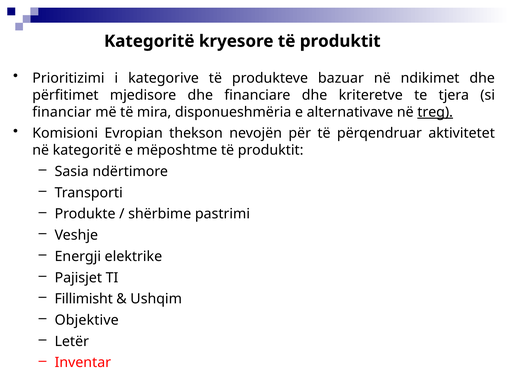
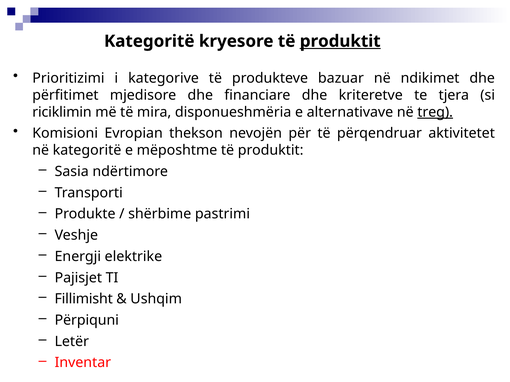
produktit underline: none -> present (340, 41)
financiar: financiar -> riciklimin (62, 112)
Objektive: Objektive -> Përpiquni (87, 321)
